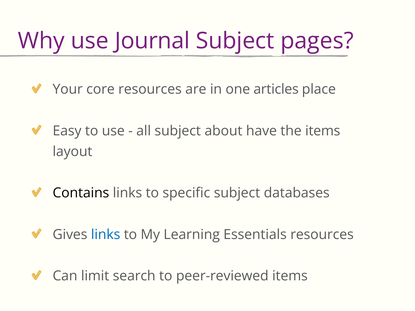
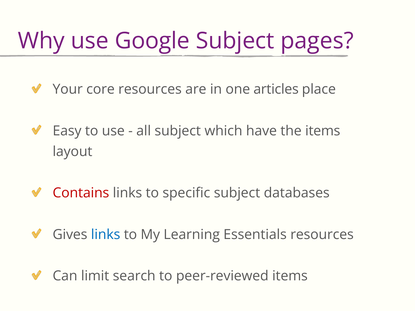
Journal: Journal -> Google (152, 41)
about: about -> which (223, 131)
Contains colour: black -> red (81, 193)
